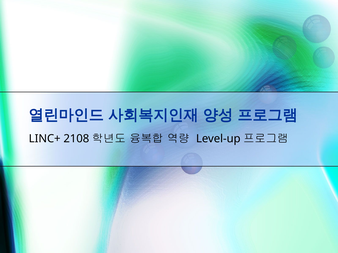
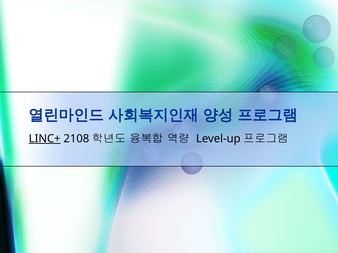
LINC+ underline: none -> present (45, 139)
